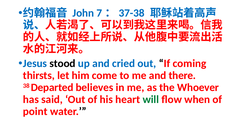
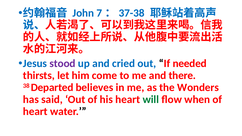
stood colour: black -> purple (62, 64)
coming: coming -> needed (190, 64)
Whoever: Whoever -> Wonders (198, 88)
point: point -> heart (35, 112)
